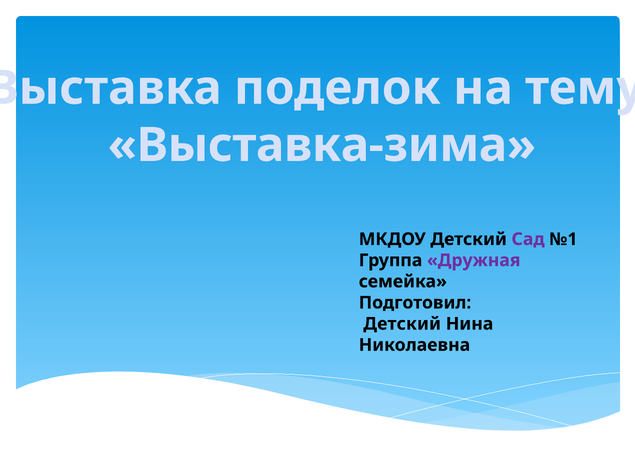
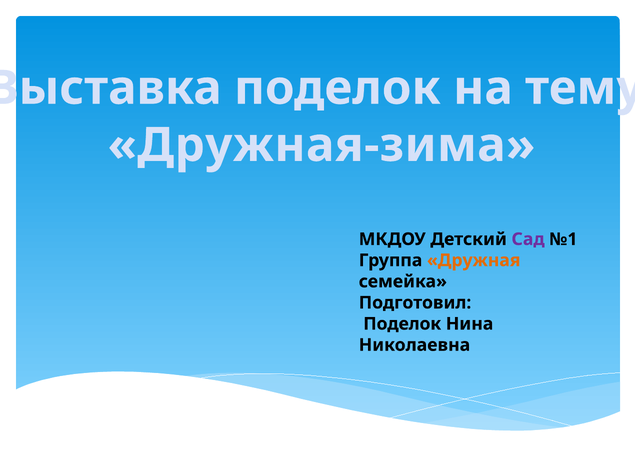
Выставка-зима: Выставка-зима -> Дружная-зима (321, 145)
Дружная colour: purple -> orange (474, 261)
Детский: Детский -> Поделок (402, 324)
